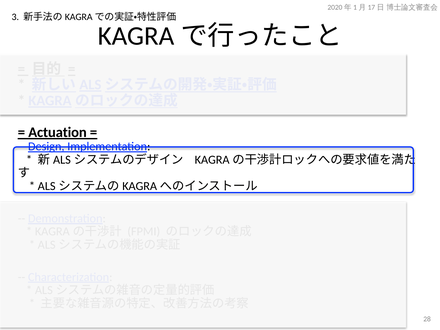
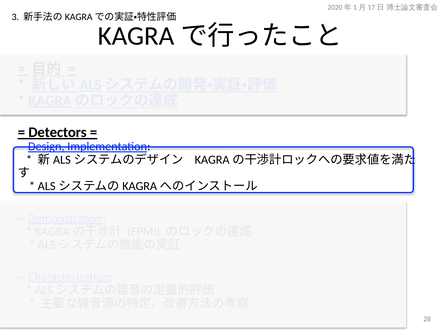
Actuation: Actuation -> Detectors (58, 132)
